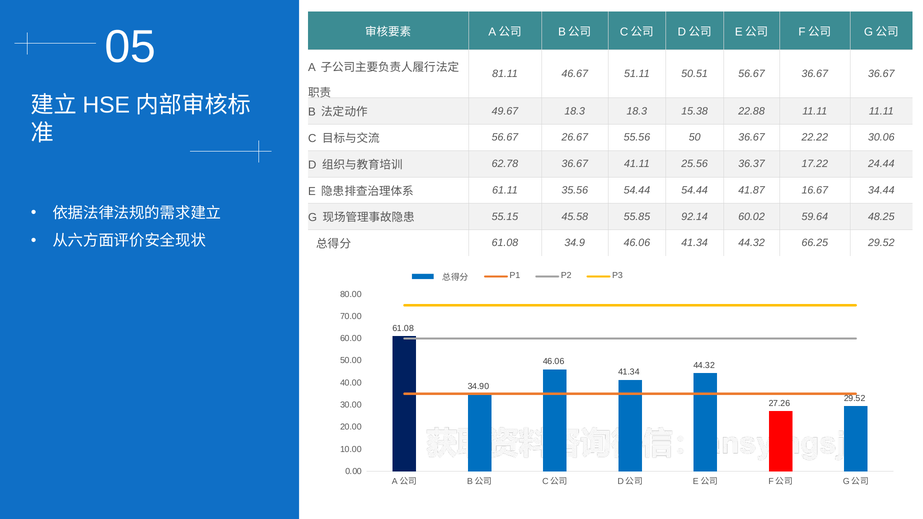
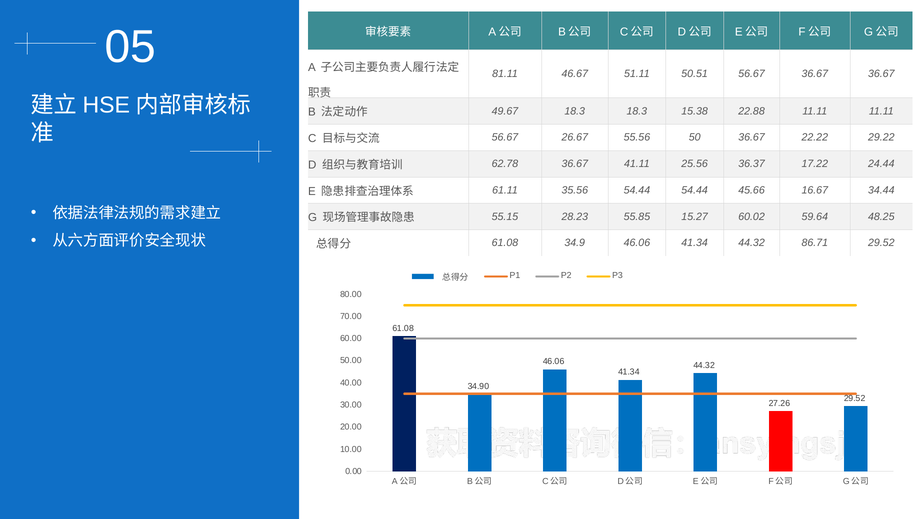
30.06: 30.06 -> 29.22 (881, 138)
41.87: 41.87 -> 45.66 (752, 190)
45.58: 45.58 -> 28.23 (575, 217)
92.14: 92.14 -> 15.27 (695, 217)
66.25: 66.25 -> 86.71 (815, 243)
